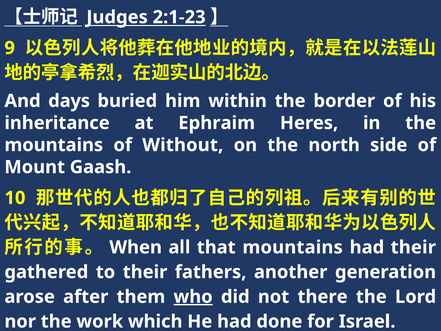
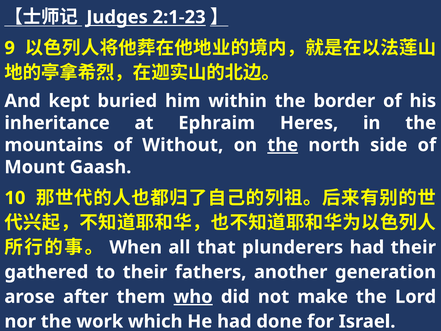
days: days -> kept (69, 101)
the underline: none -> present (283, 145)
that mountains: mountains -> plunderers (293, 247)
there: there -> make (323, 297)
